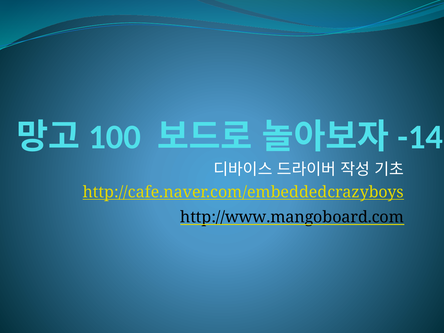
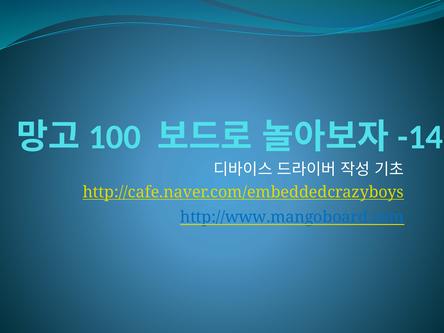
http://www.mangoboard.com colour: black -> blue (292, 217)
